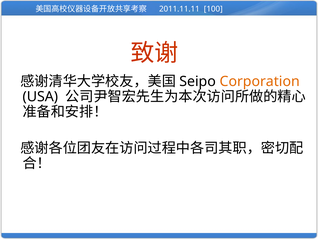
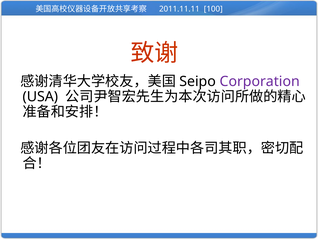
Corporation colour: orange -> purple (260, 81)
